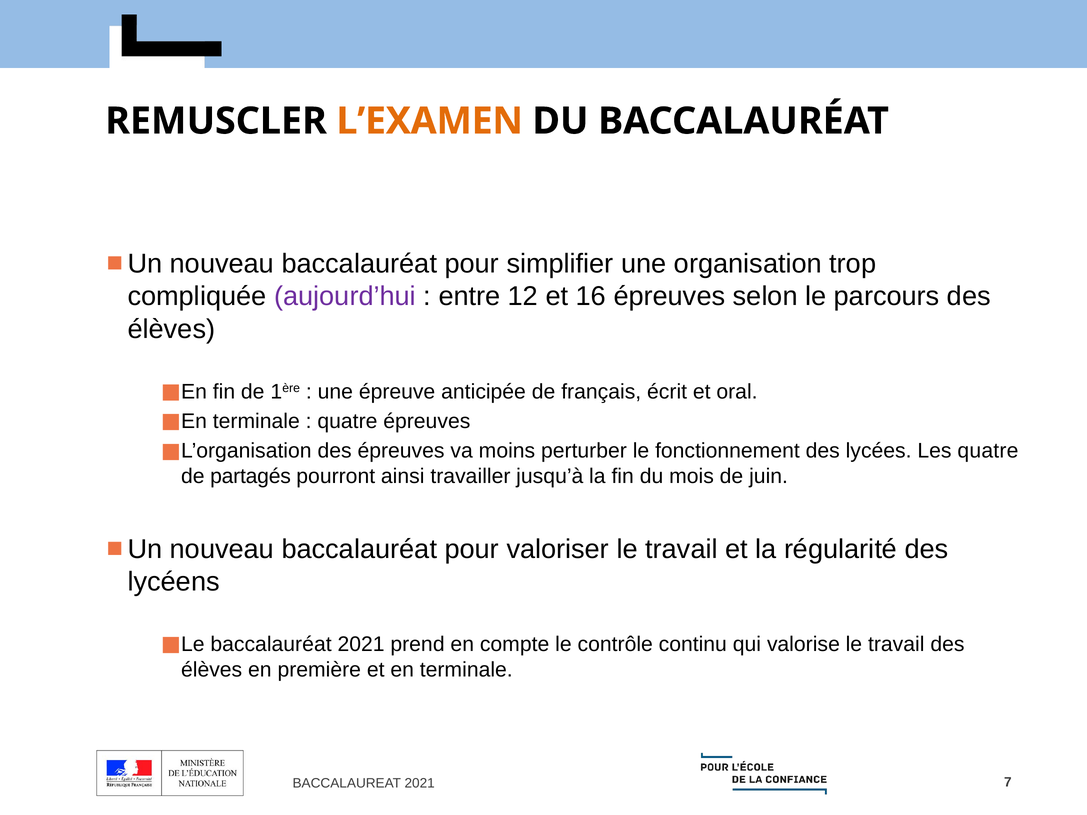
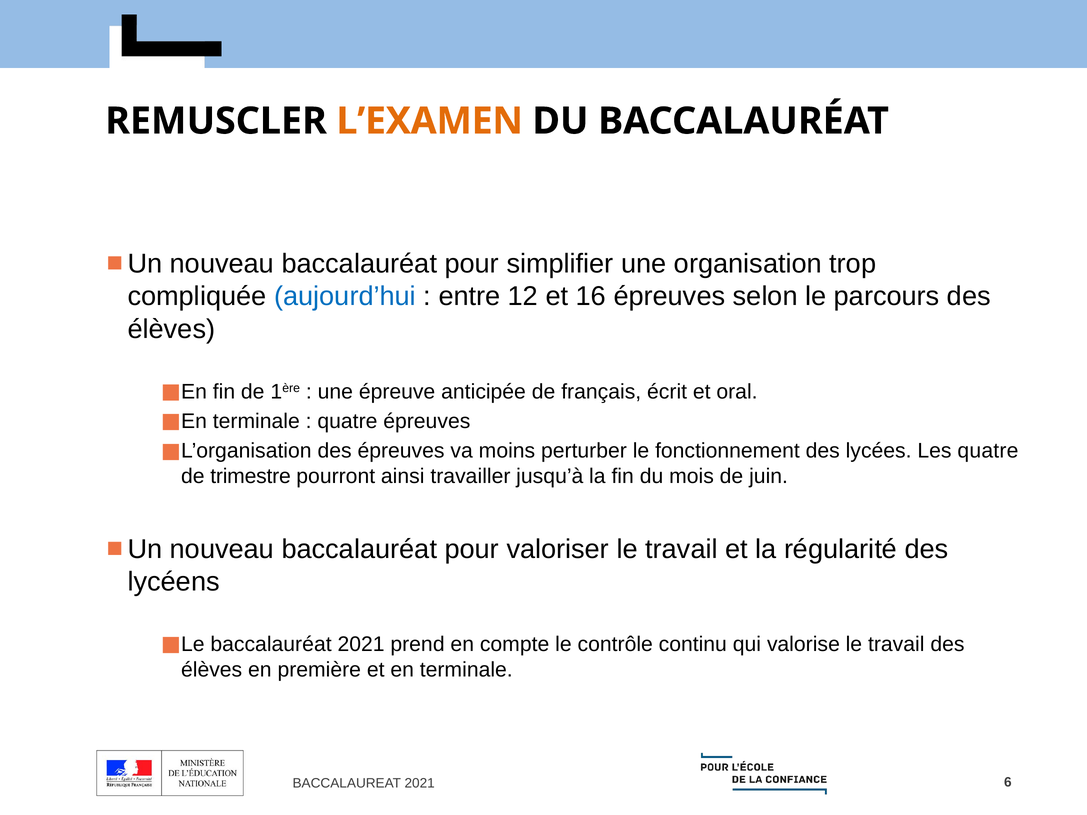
aujourd’hui colour: purple -> blue (345, 297)
partagés: partagés -> trimestre (251, 476)
7: 7 -> 6 (1008, 782)
